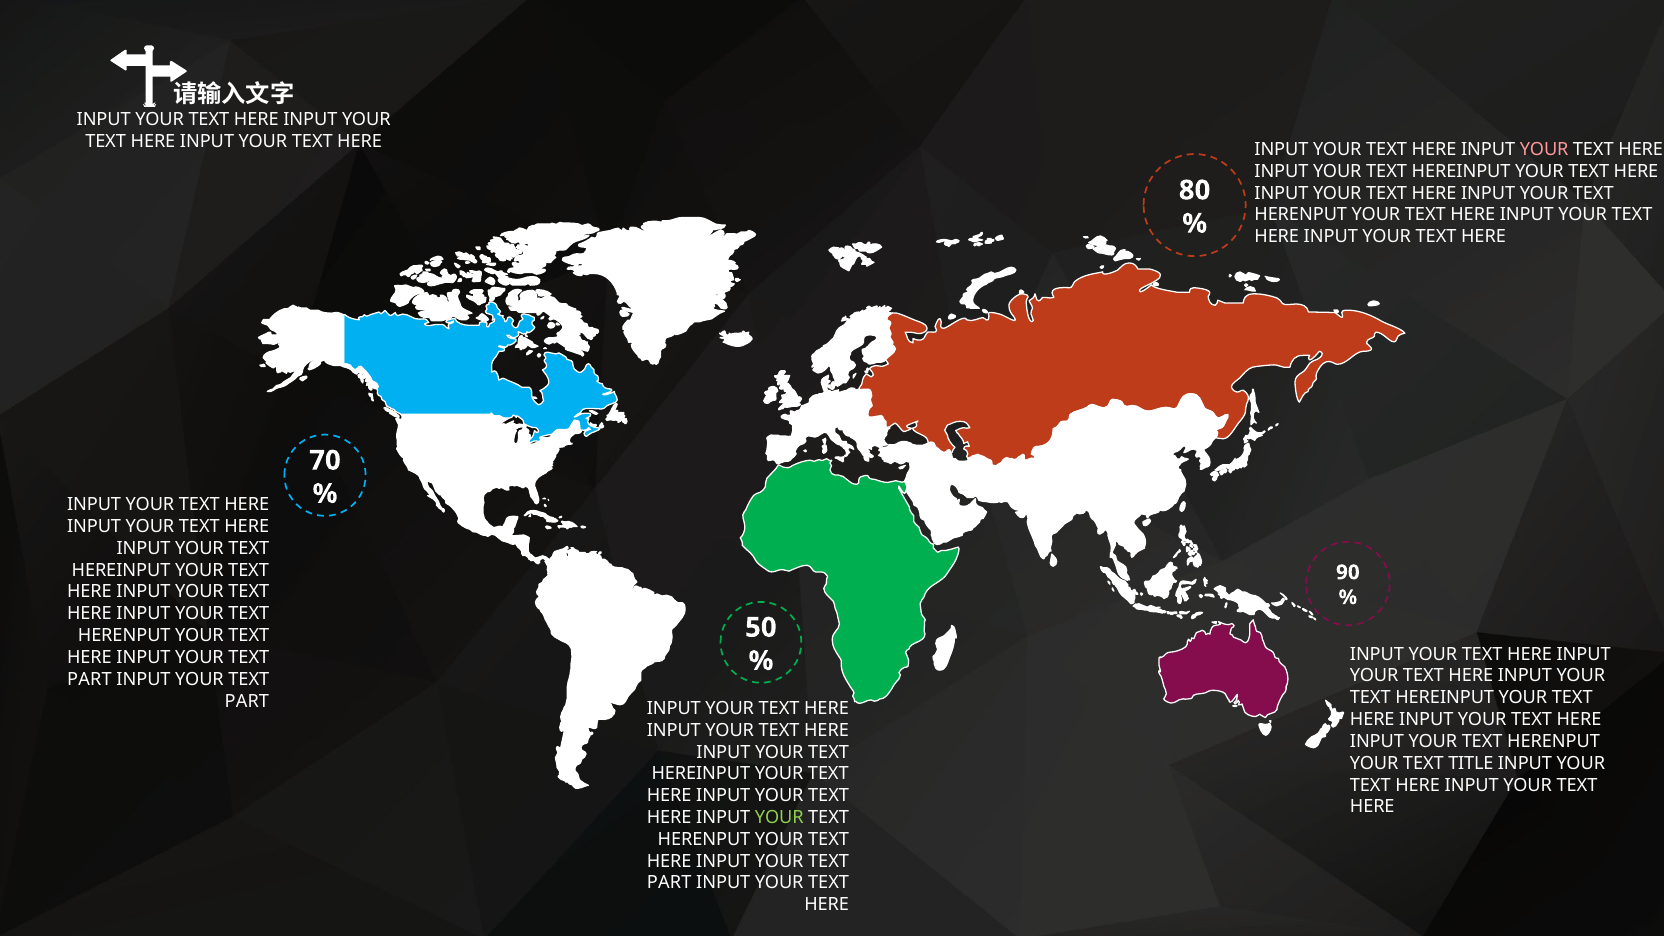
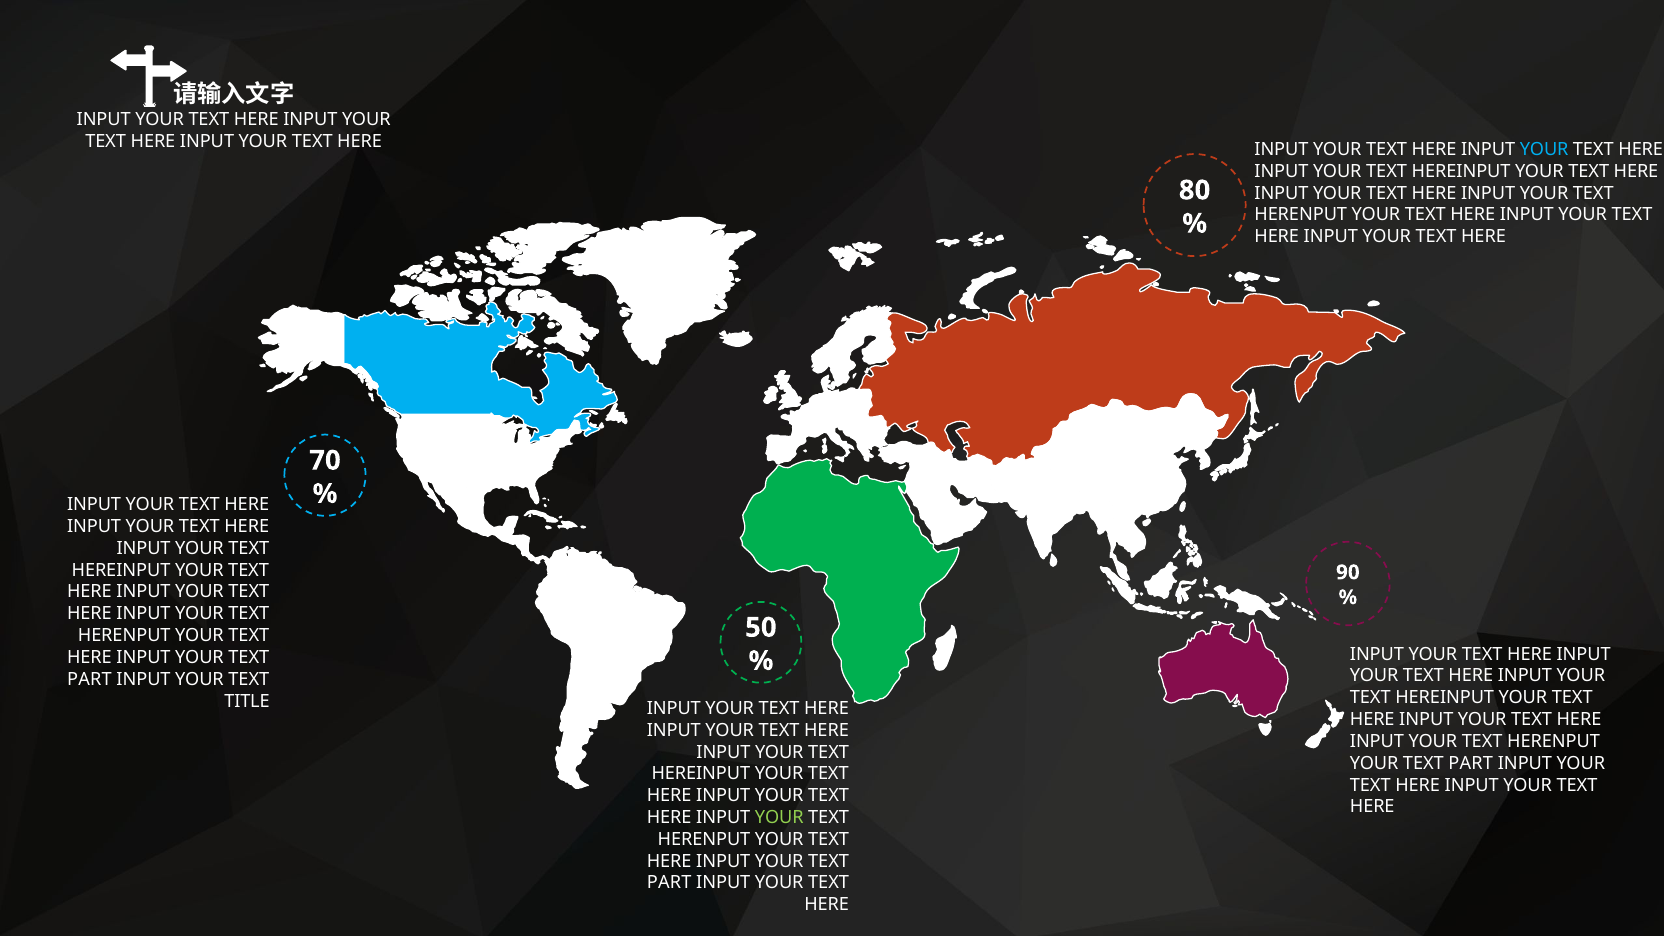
YOUR colour: pink -> light blue (1544, 149)
PART: PART -> TITLE (247, 701)
TITLE: TITLE -> PART (1471, 763)
